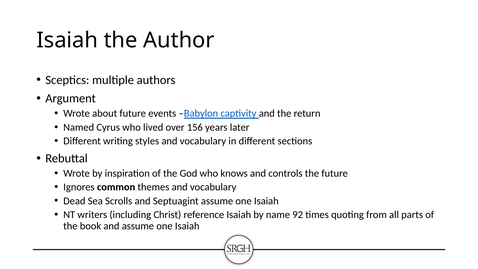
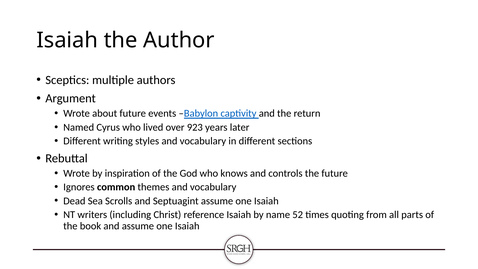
156: 156 -> 923 (195, 127)
92: 92 -> 52 (298, 215)
